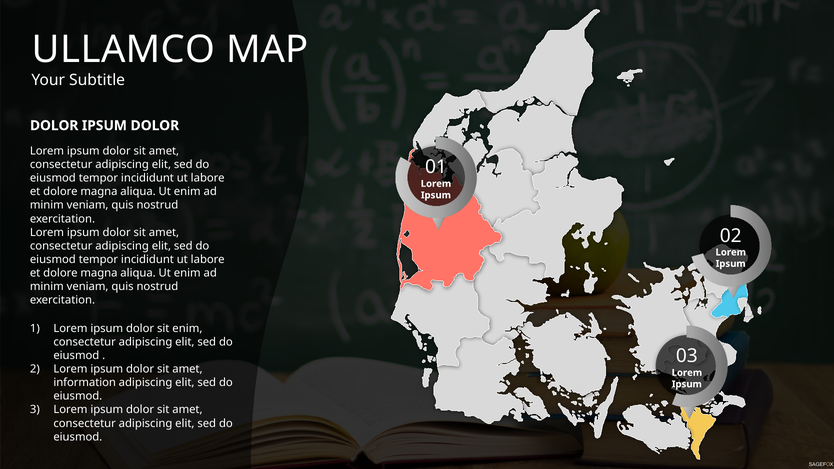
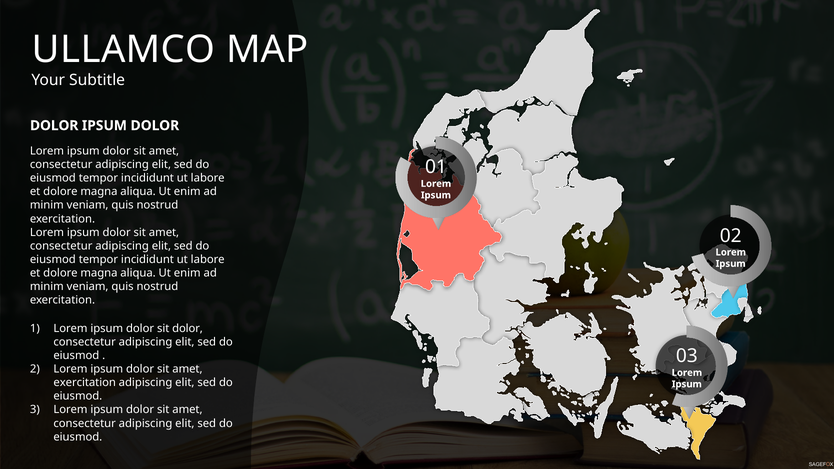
sit enim: enim -> dolor (188, 328)
information: information -> exercitation (85, 383)
